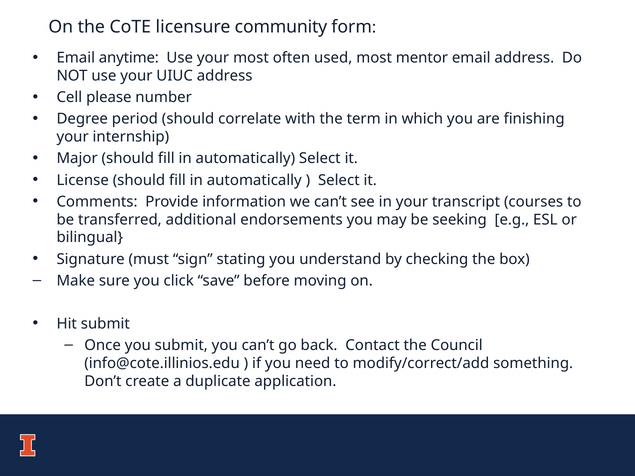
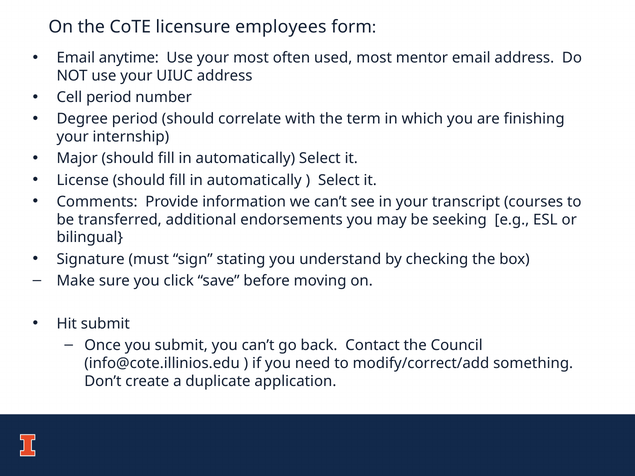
community: community -> employees (281, 27)
Cell please: please -> period (109, 98)
